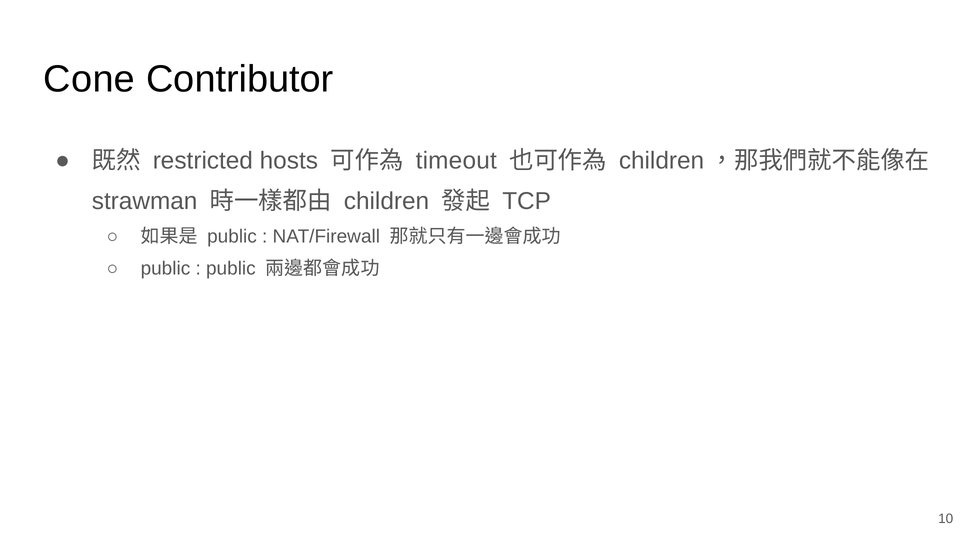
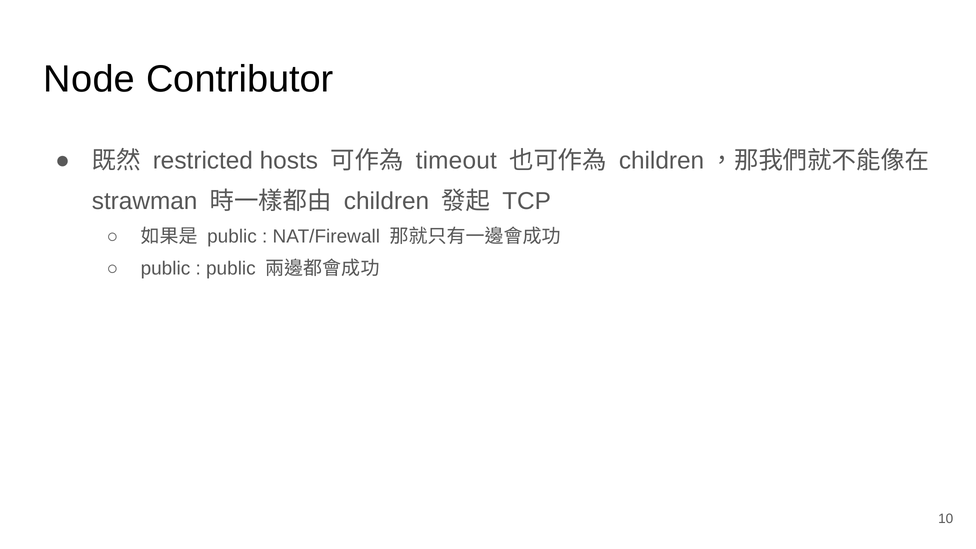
Cone: Cone -> Node (89, 79)
